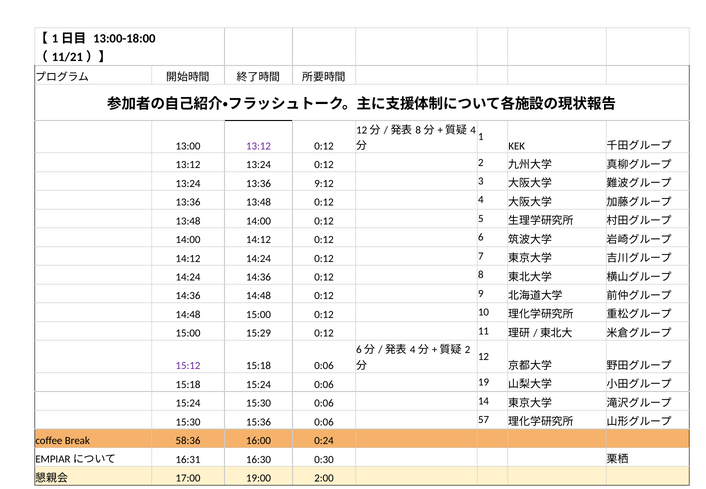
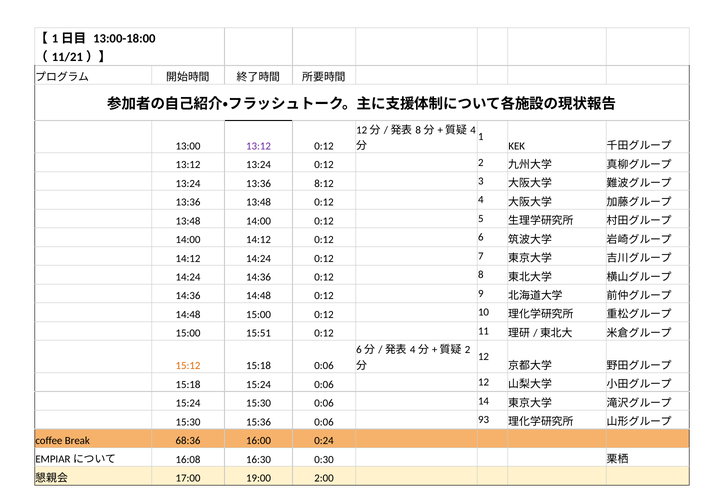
9:12: 9:12 -> 8:12 (324, 183)
15:29: 15:29 -> 15:51 (259, 333)
15:12 colour: purple -> orange (188, 366)
0:06 19: 19 -> 12 (484, 382)
57: 57 -> 93 (484, 420)
58:36: 58:36 -> 68:36 (188, 441)
16:31: 16:31 -> 16:08 (188, 459)
